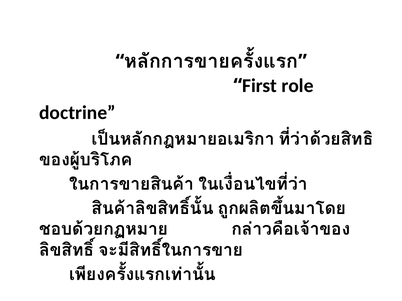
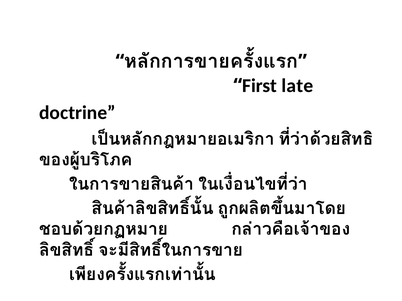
role: role -> late (297, 86)
